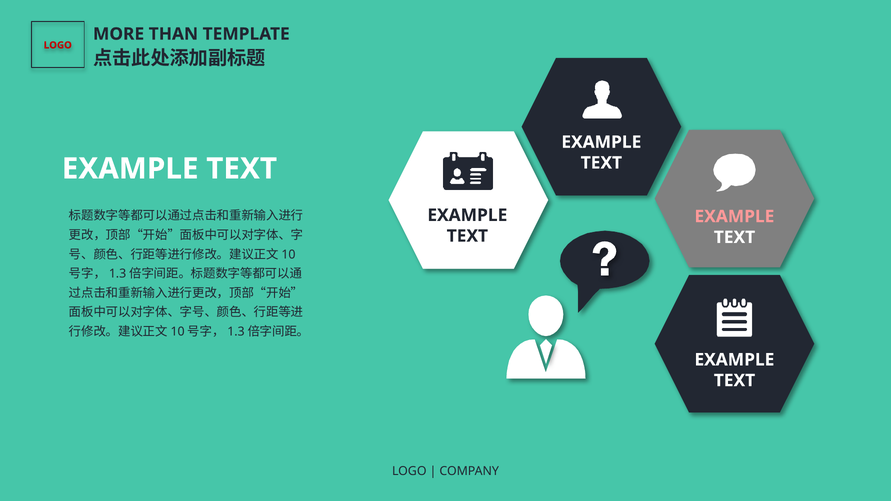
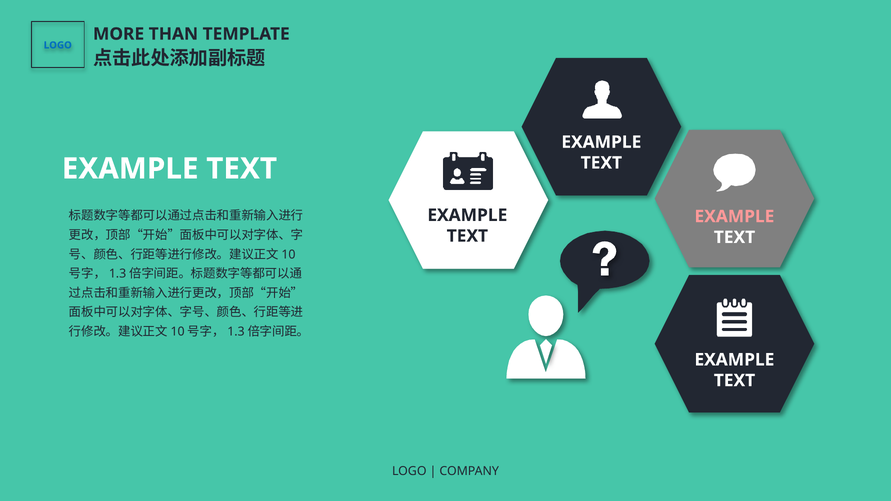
LOGO colour: red -> blue (58, 45)
